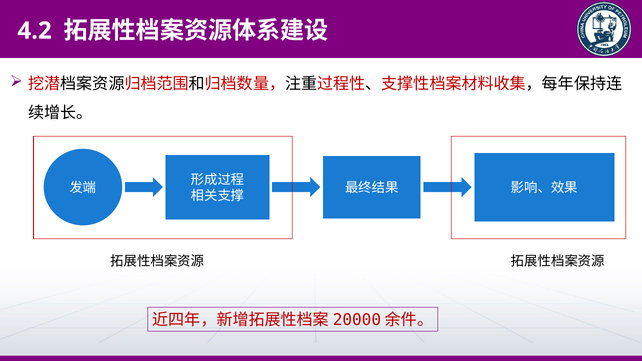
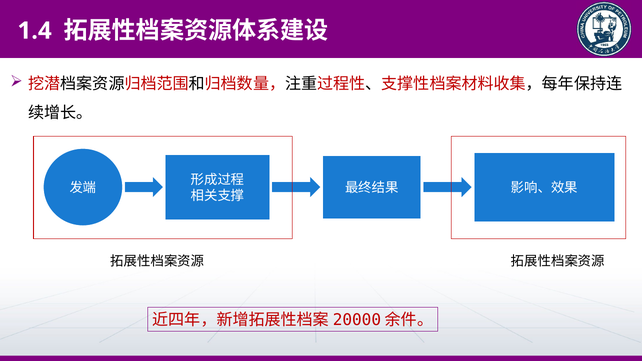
4.2: 4.2 -> 1.4 (35, 31)
